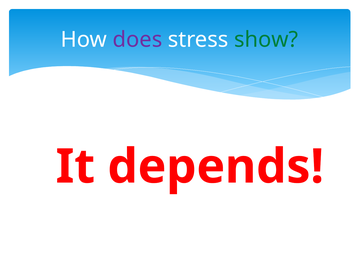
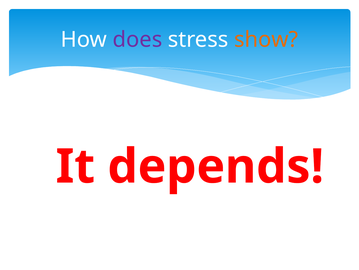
show colour: green -> orange (266, 39)
